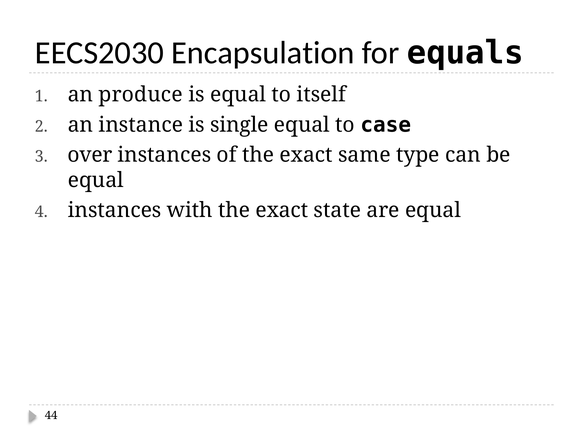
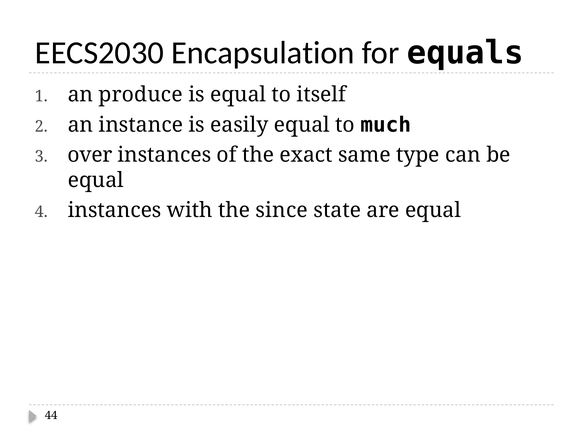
single: single -> easily (239, 125)
case: case -> much (386, 125)
with the exact: exact -> since (282, 210)
